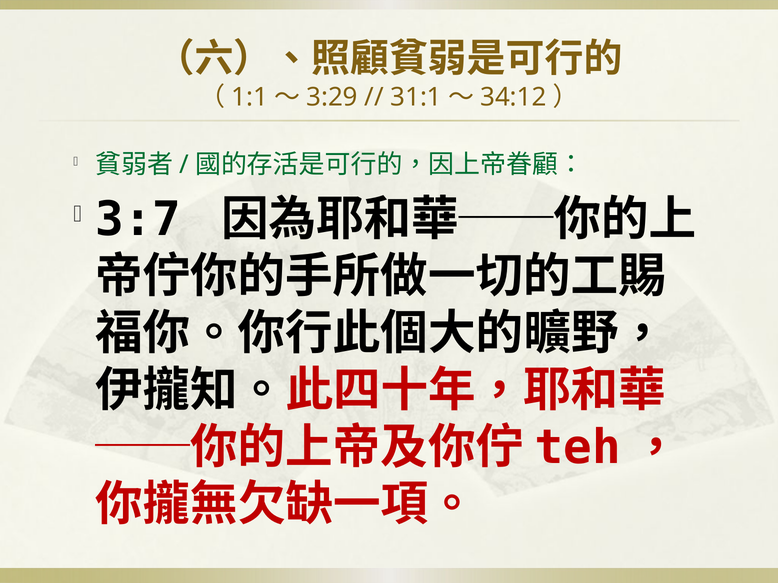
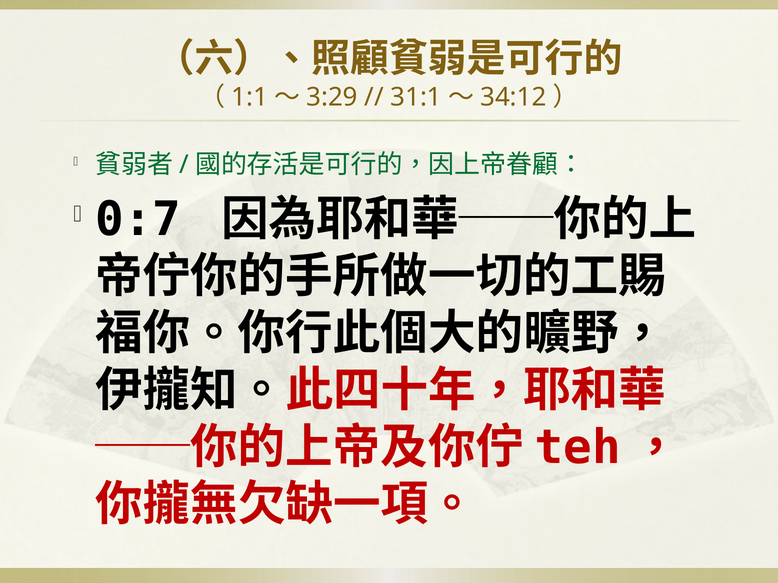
3:7: 3:7 -> 0:7 (138, 220)
